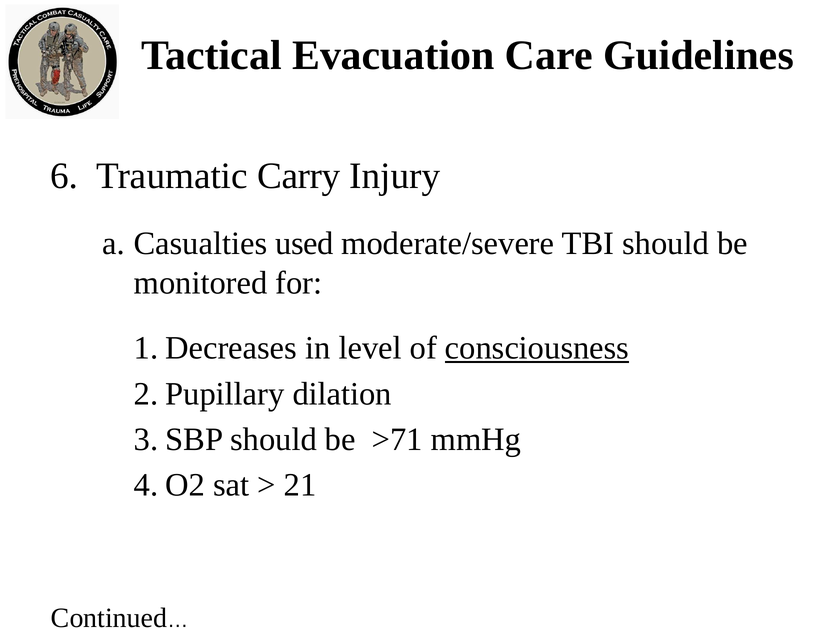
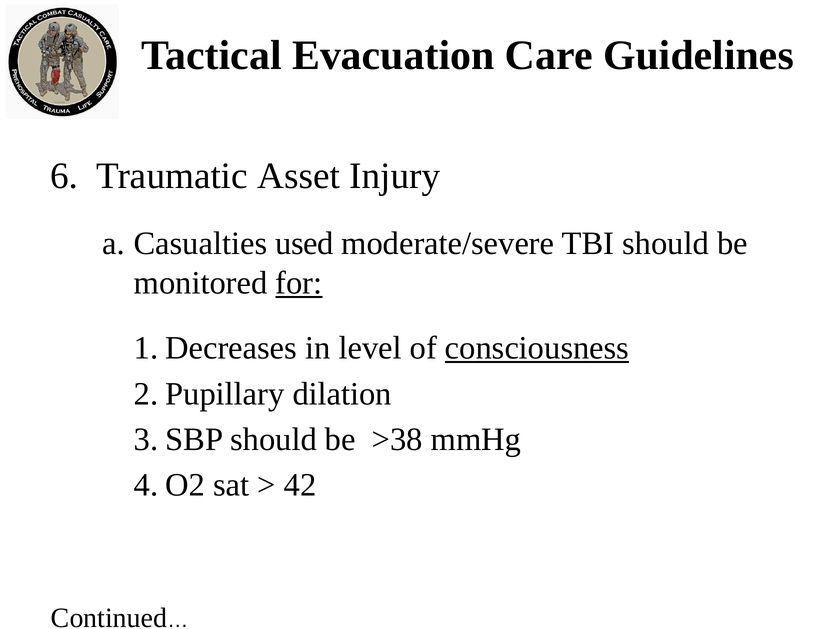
Carry: Carry -> Asset (299, 176)
for underline: none -> present (299, 283)
>71: >71 -> >38 (397, 439)
21: 21 -> 42 (300, 485)
